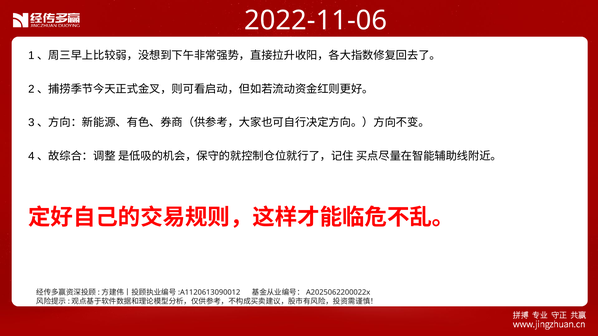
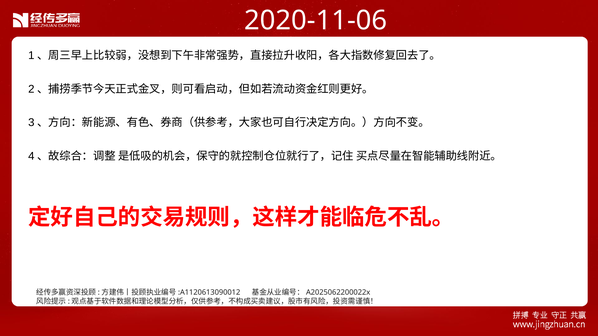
2022-11-06: 2022-11-06 -> 2020-11-06 (316, 21)
